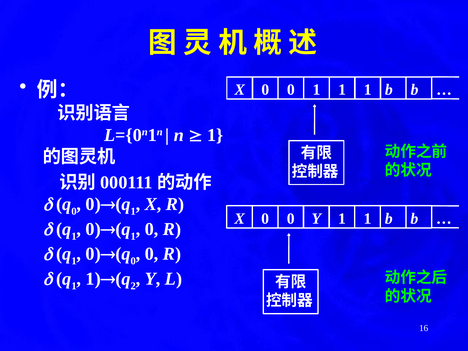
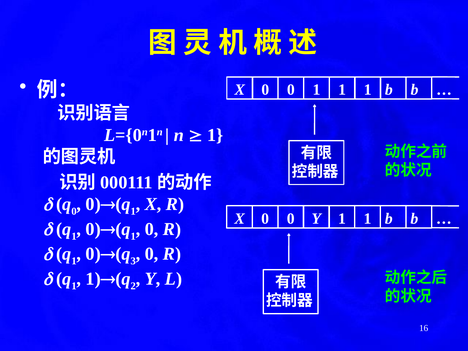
0: 0 -> 3 (133, 261)
